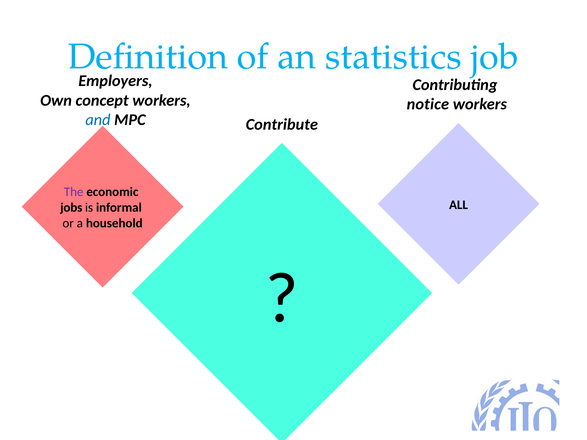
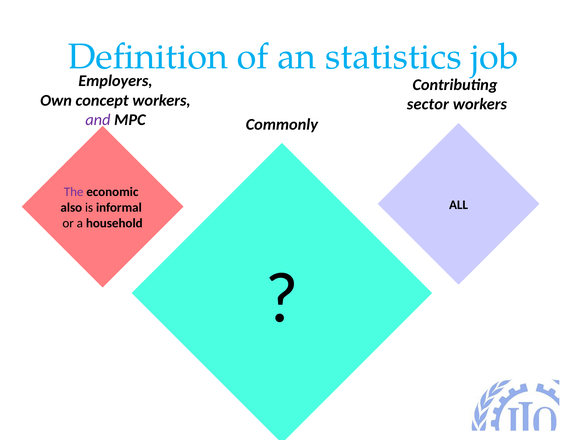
notice: notice -> sector (428, 104)
and colour: blue -> purple (98, 120)
Contribute: Contribute -> Commonly (282, 124)
jobs: jobs -> also (71, 208)
